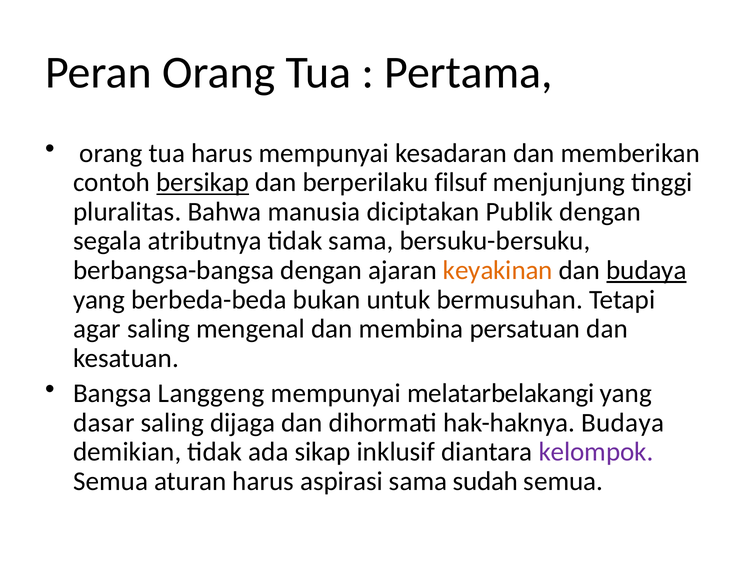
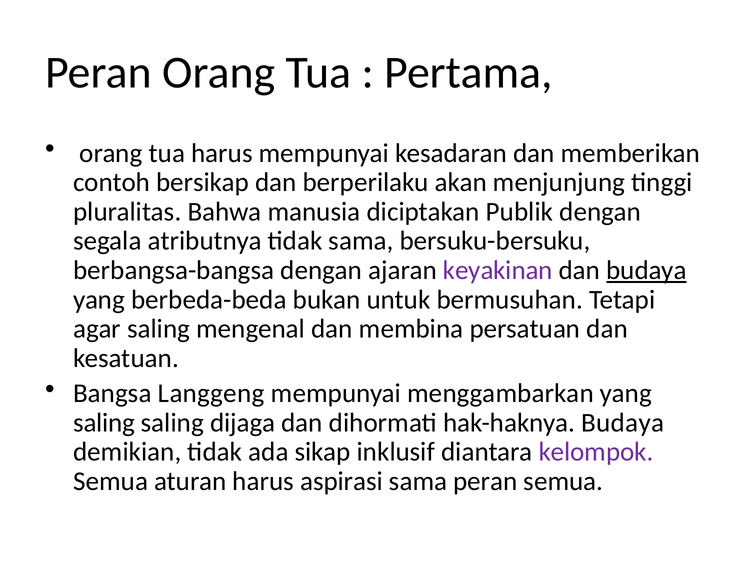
bersikap underline: present -> none (203, 183)
filsuf: filsuf -> akan (461, 183)
keyakinan colour: orange -> purple (498, 270)
melatarbelakangi: melatarbelakangi -> menggambarkan (501, 394)
dasar: dasar -> saling (104, 423)
sama sudah: sudah -> peran (485, 481)
